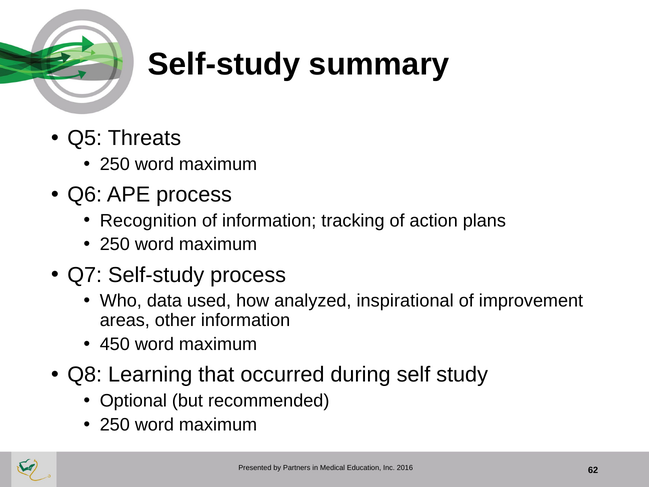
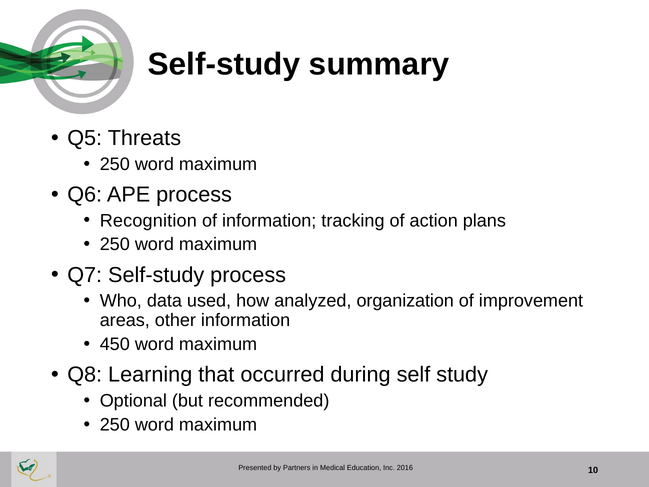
inspirational: inspirational -> organization (405, 301)
62: 62 -> 10 (593, 470)
